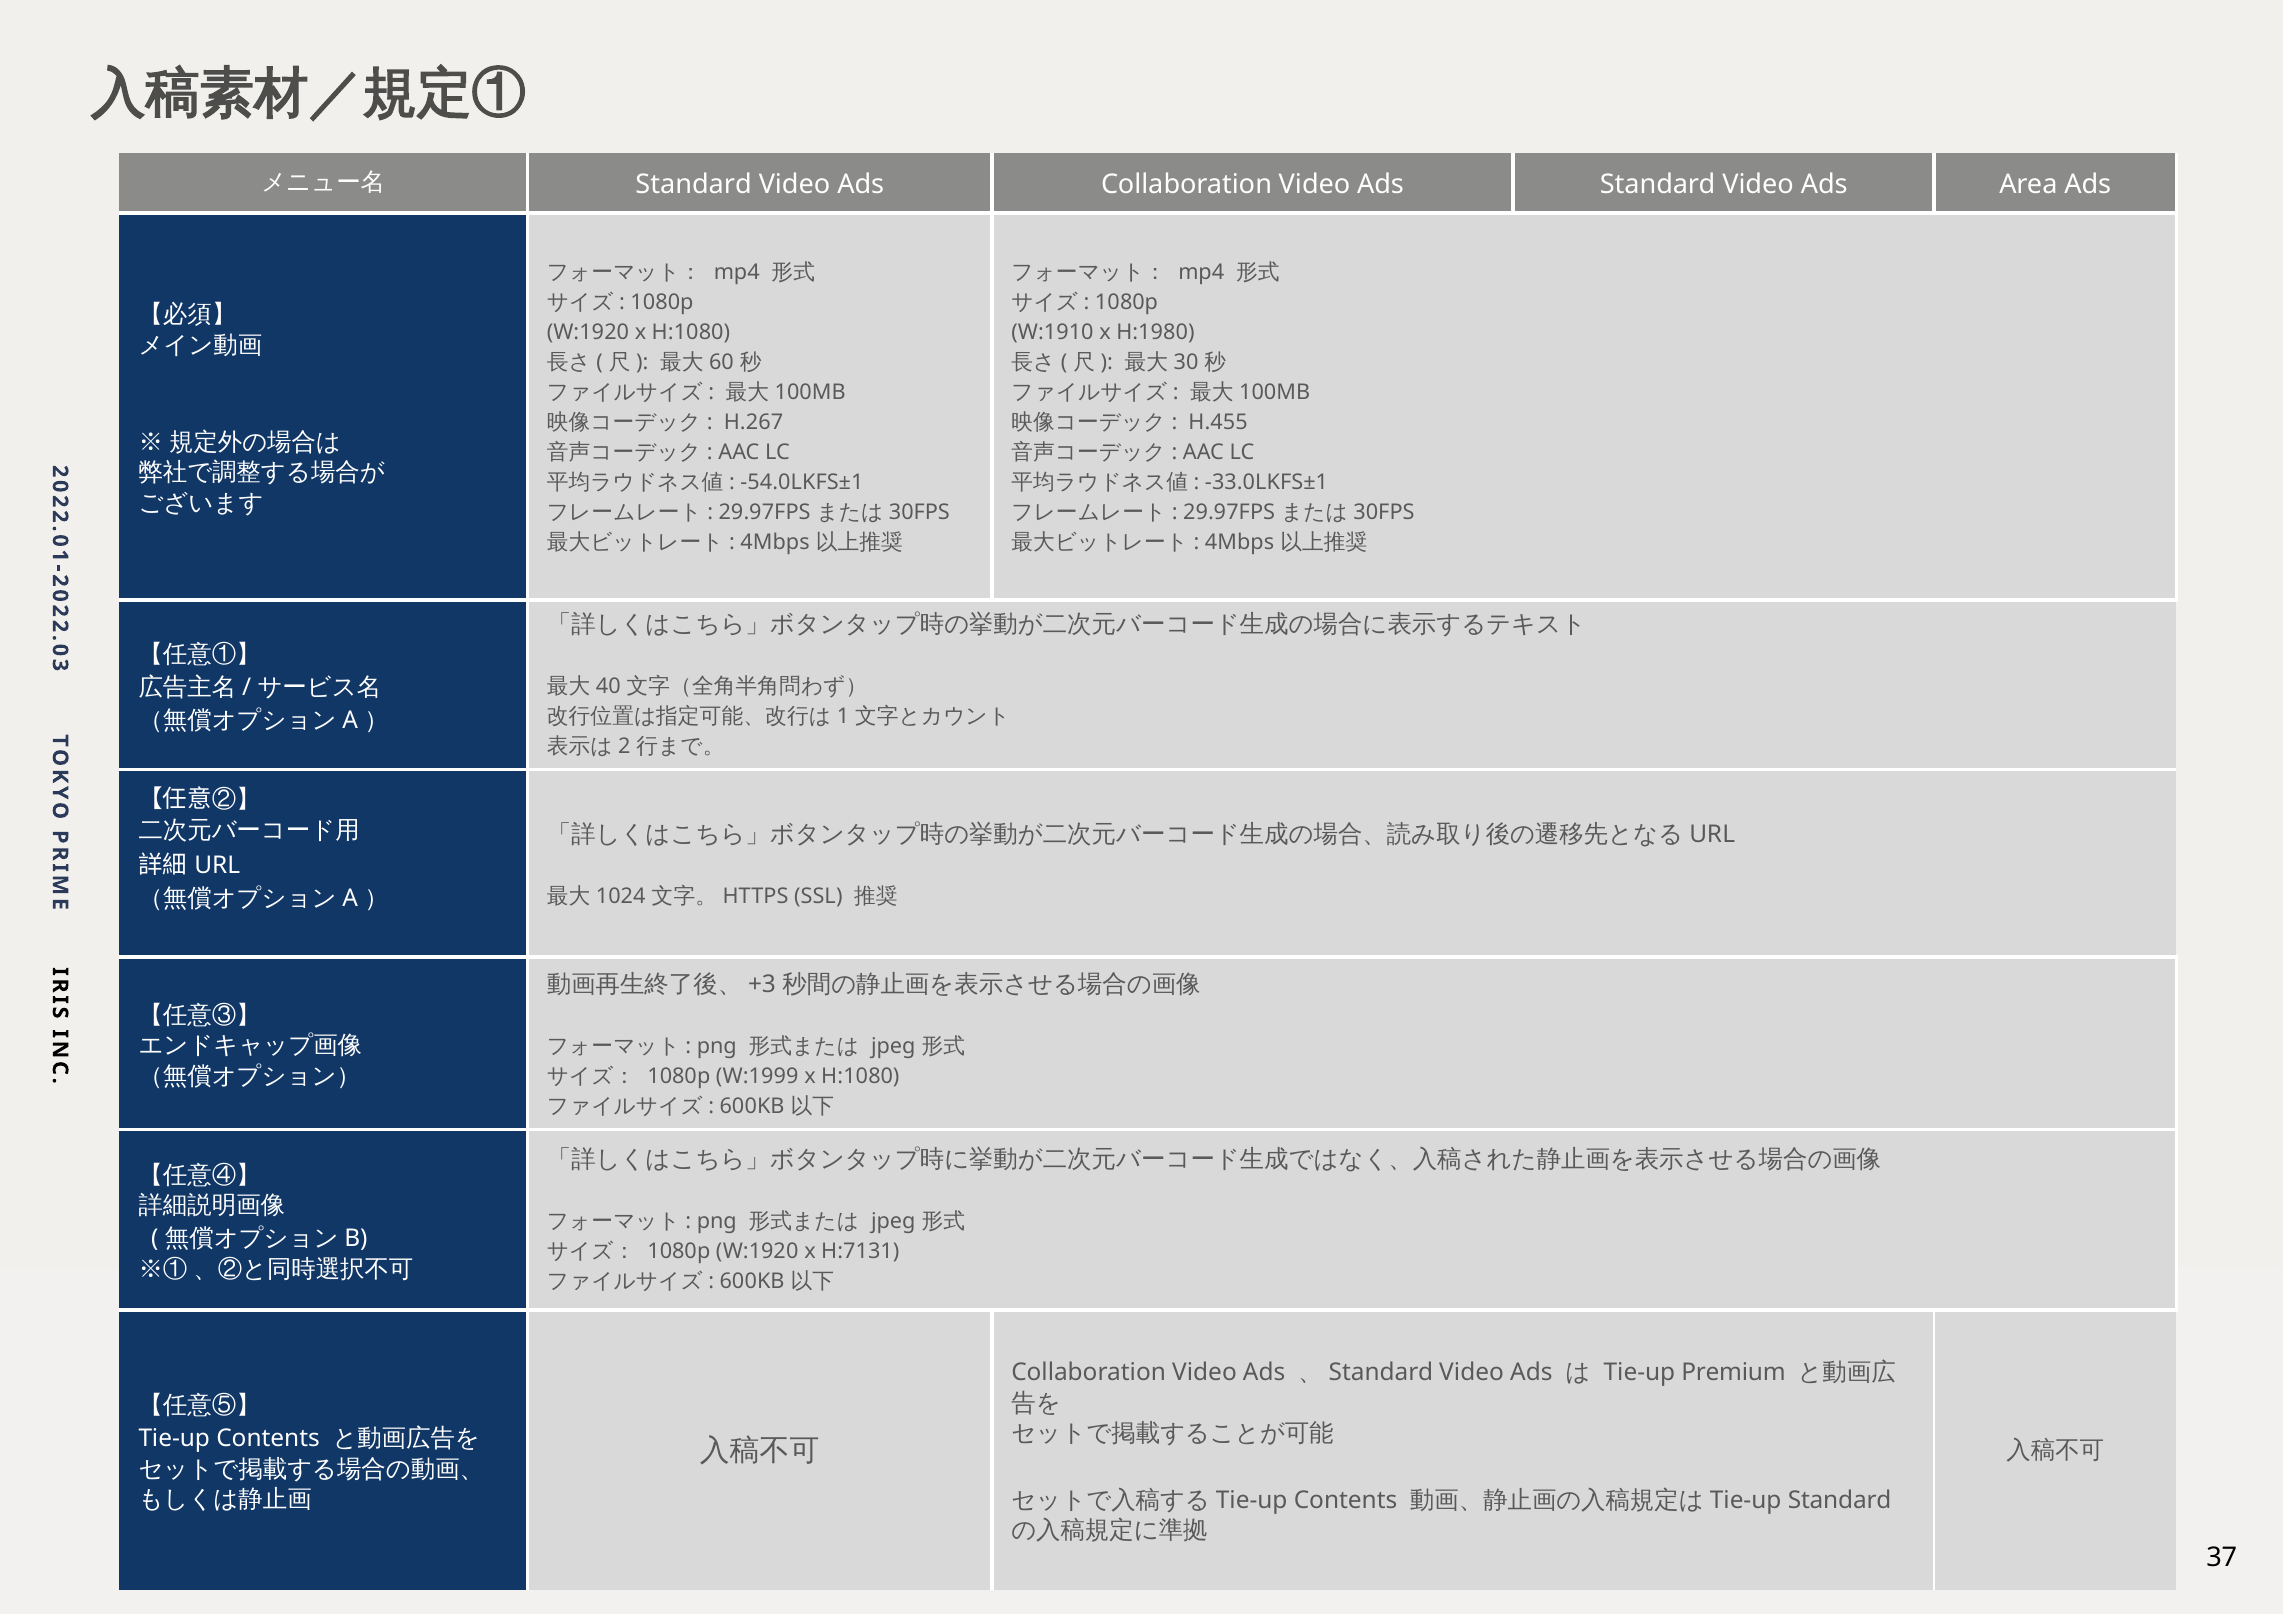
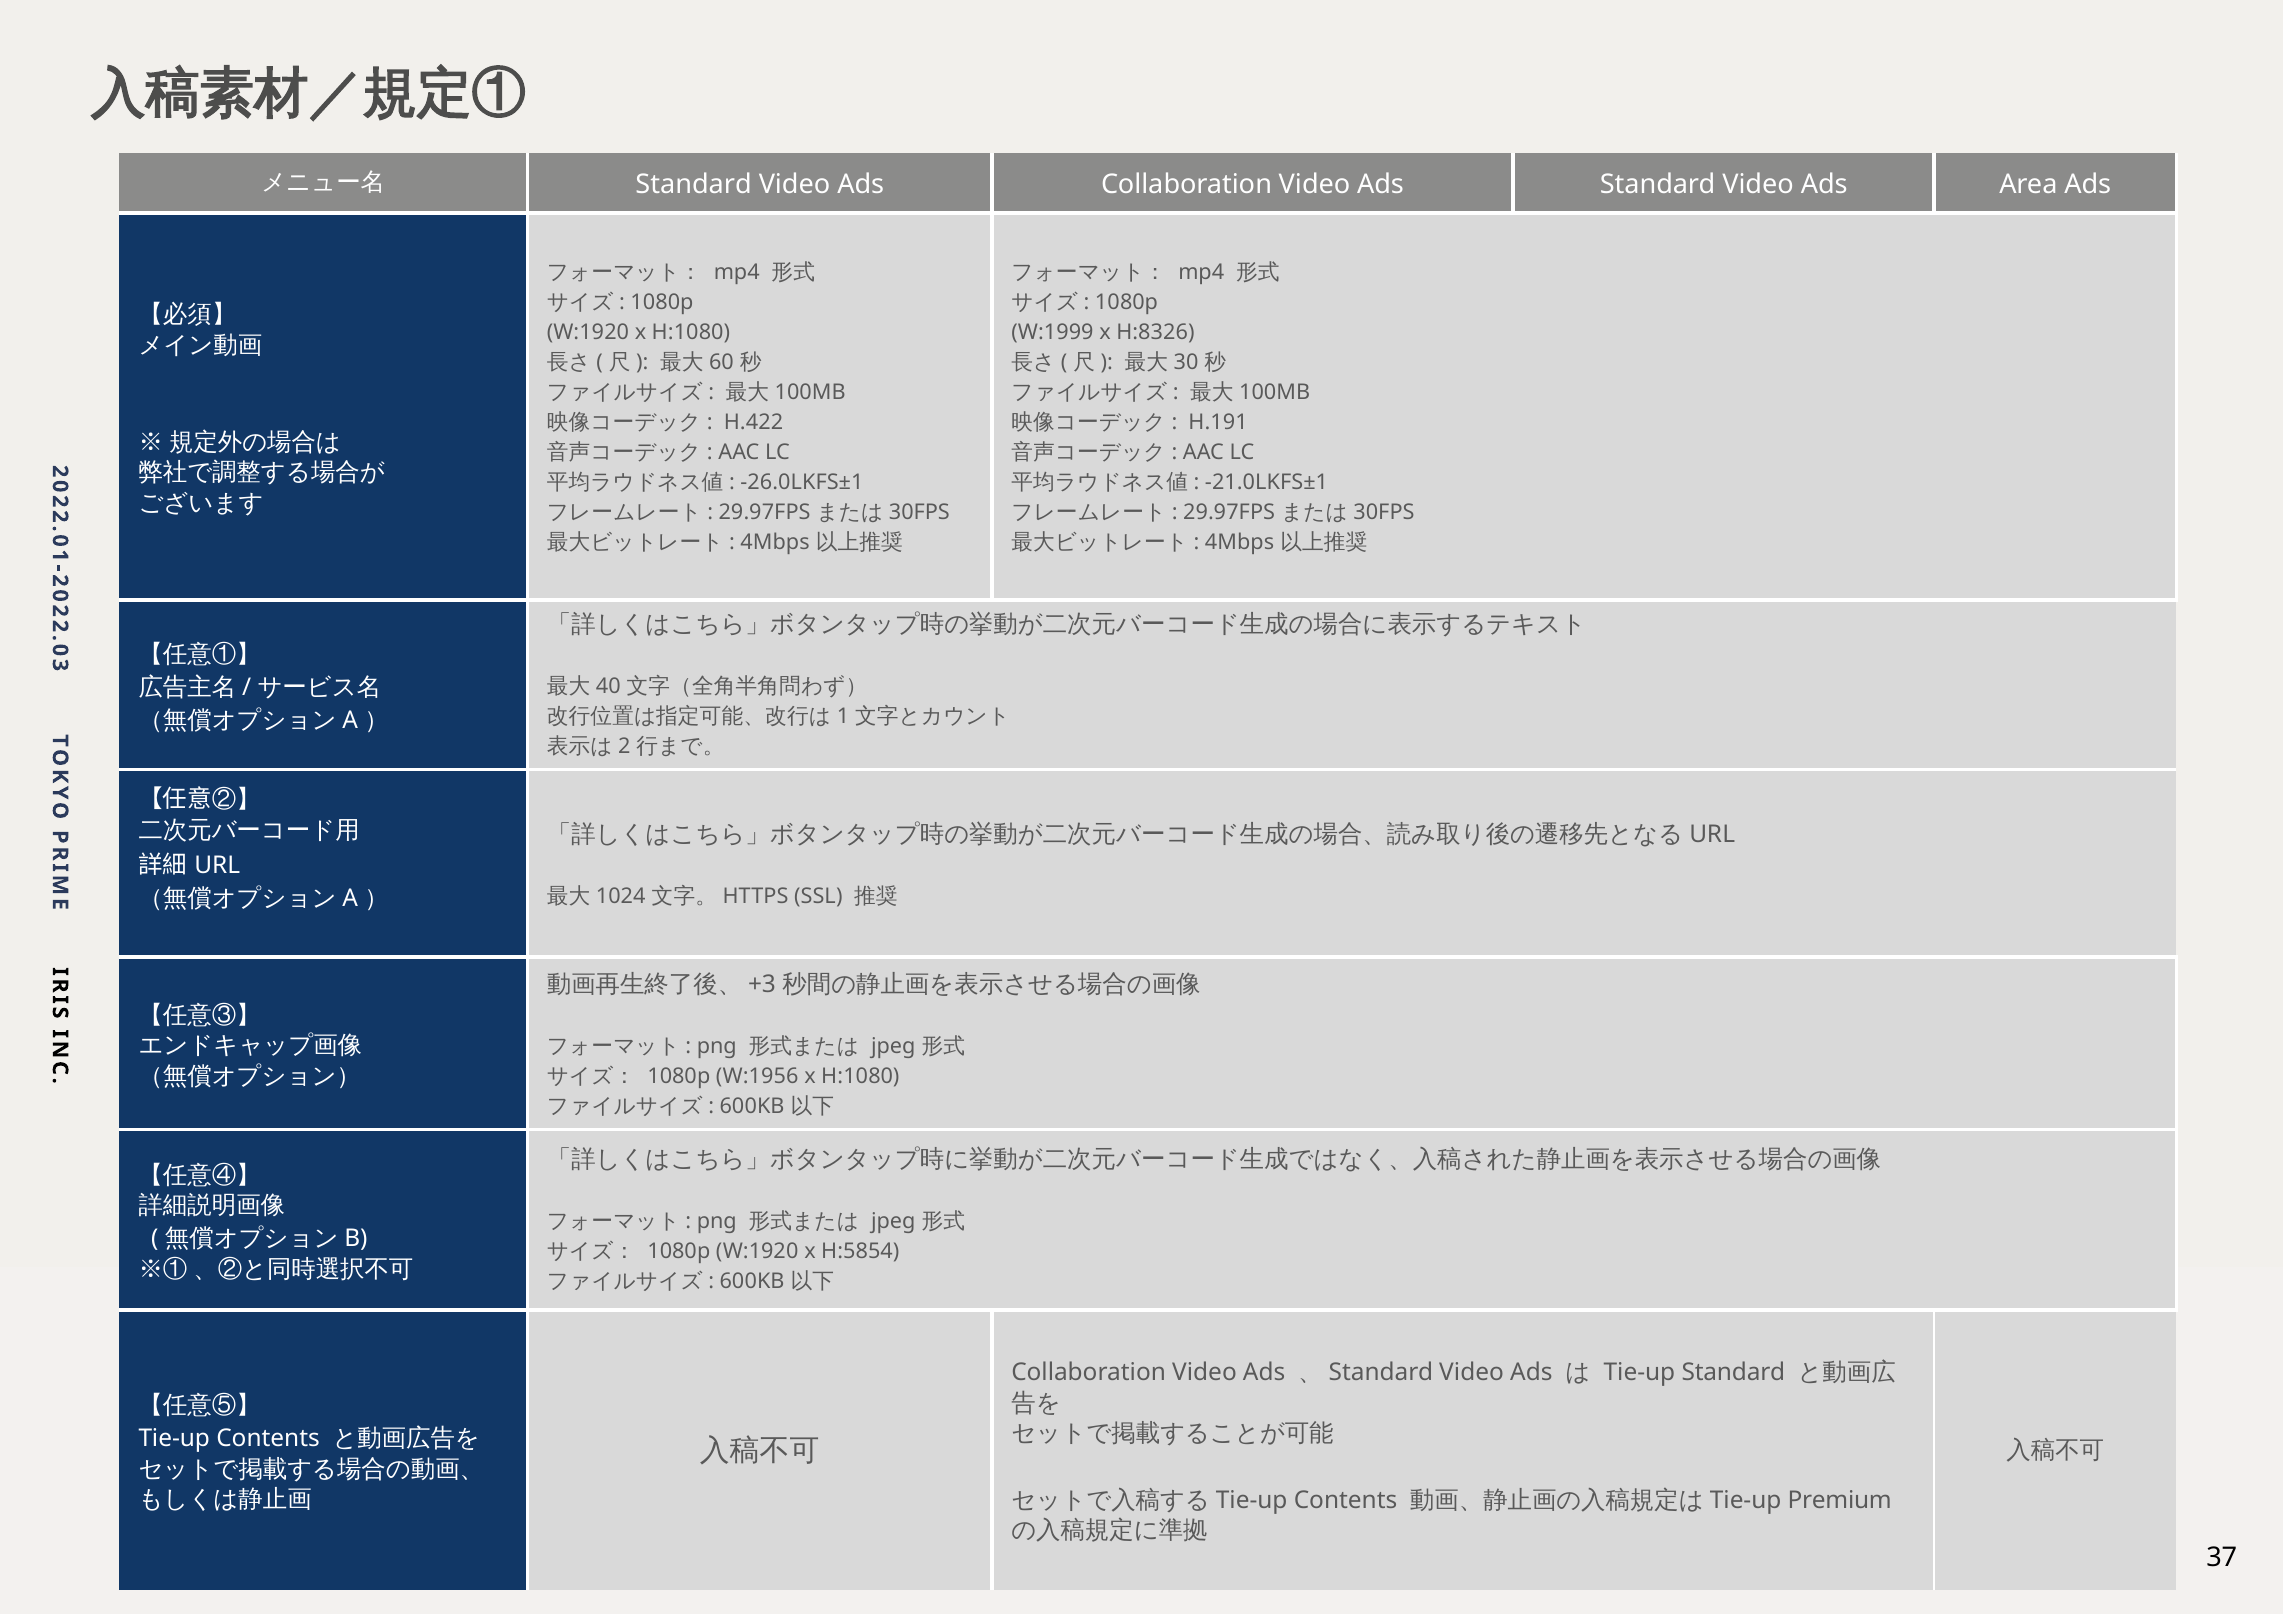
W:1910: W:1910 -> W:1999 (1052, 333)
H:1980: H:1980 -> H:8326 (1155, 333)
H.267: H.267 -> H.422 (754, 423)
H.455: H.455 -> H.191 (1218, 423)
-54.0LKFS±1: -54.0LKFS±1 -> -26.0LKFS±1 (802, 483)
-33.0LKFS±1: -33.0LKFS±1 -> -21.0LKFS±1 (1267, 483)
W:1999: W:1999 -> W:1956 (757, 1076)
H:7131: H:7131 -> H:5854 (860, 1251)
Tie-up Premium: Premium -> Standard (1733, 1373)
Standard: Standard -> Premium (1840, 1500)
